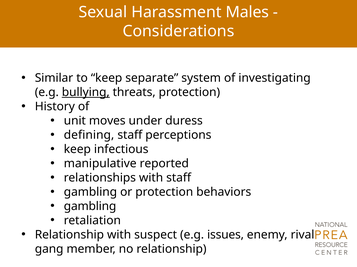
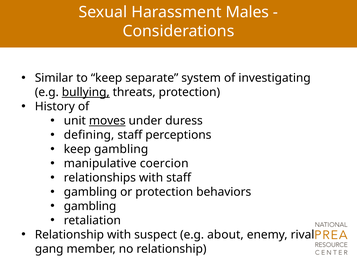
moves underline: none -> present (107, 121)
keep infectious: infectious -> gambling (121, 150)
reported: reported -> coercion (164, 164)
issues: issues -> about (225, 235)
